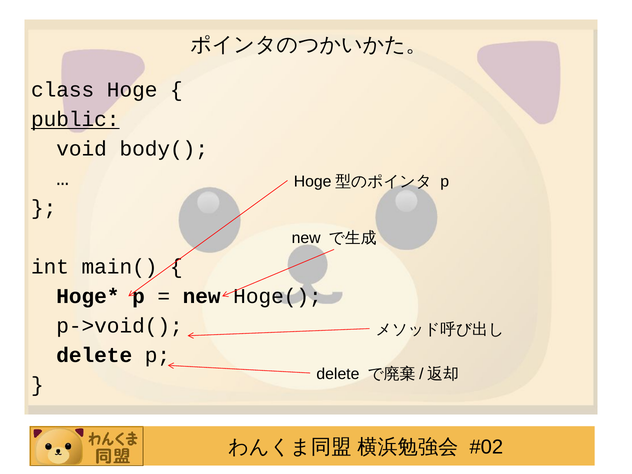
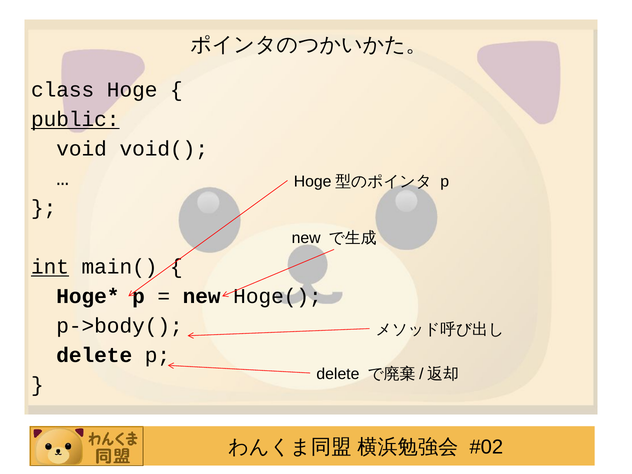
body(: body( -> void( (164, 149)
int underline: none -> present (50, 267)
p->void(: p->void( -> p->body( (120, 326)
